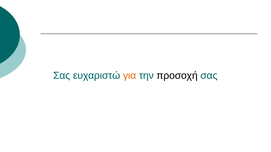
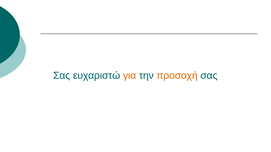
προσοχή colour: black -> orange (177, 76)
